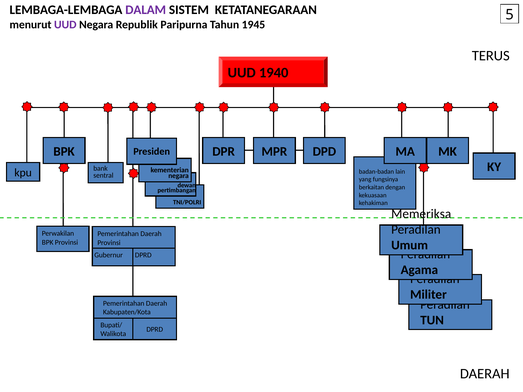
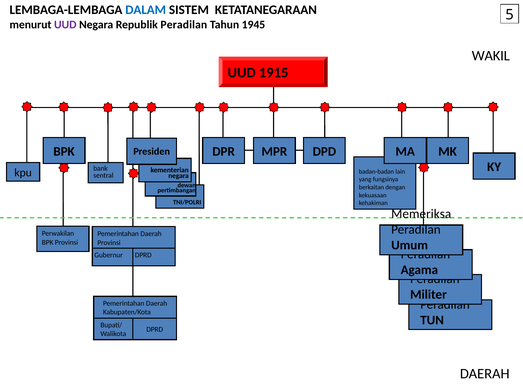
DALAM colour: purple -> blue (146, 10)
Republik Paripurna: Paripurna -> Peradilan (184, 25)
TERUS: TERUS -> WAKIL (491, 56)
1940: 1940 -> 1915 (274, 73)
